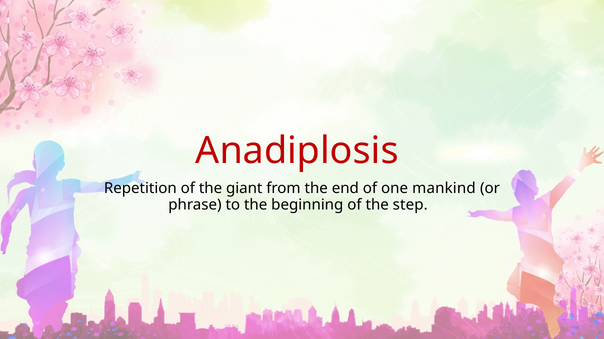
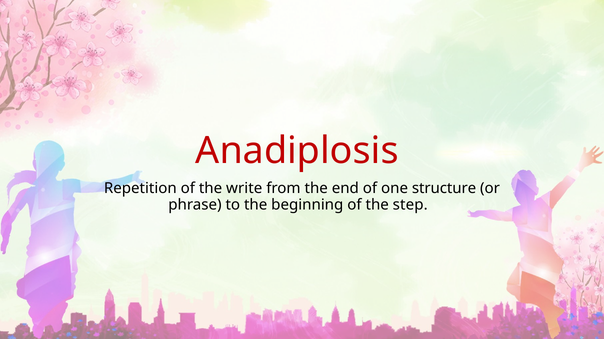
giant: giant -> write (244, 189)
mankind: mankind -> structure (444, 189)
